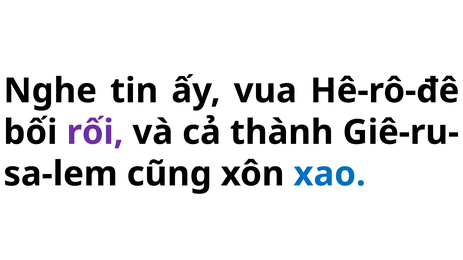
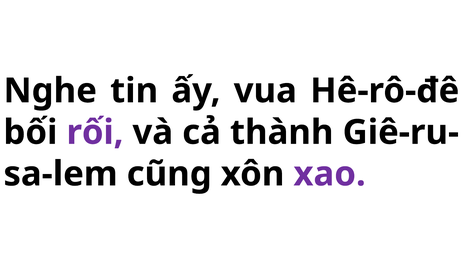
xao colour: blue -> purple (330, 174)
